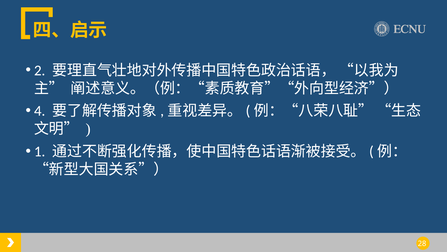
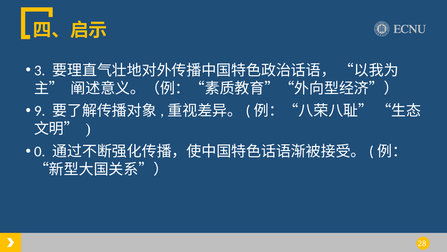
2: 2 -> 3 (40, 70)
4: 4 -> 9 (40, 111)
1: 1 -> 0 (40, 151)
